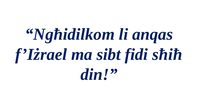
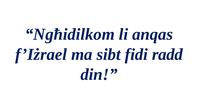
sħiħ: sħiħ -> radd (167, 54)
